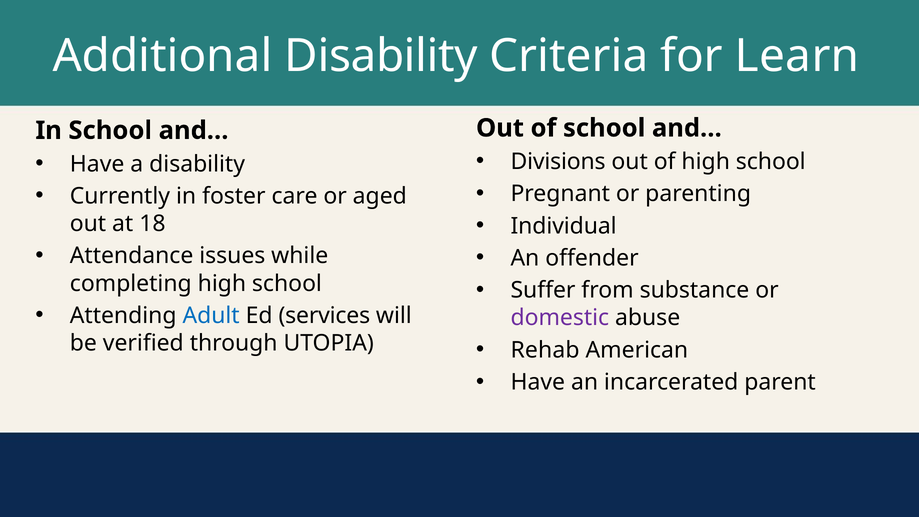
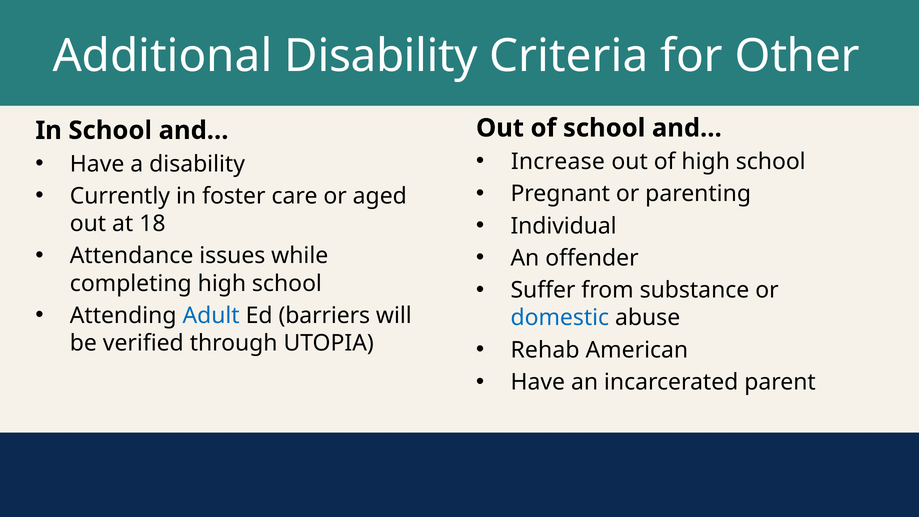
Learn: Learn -> Other (797, 56)
Divisions: Divisions -> Increase (558, 162)
services: services -> barriers (324, 316)
domestic colour: purple -> blue (560, 318)
